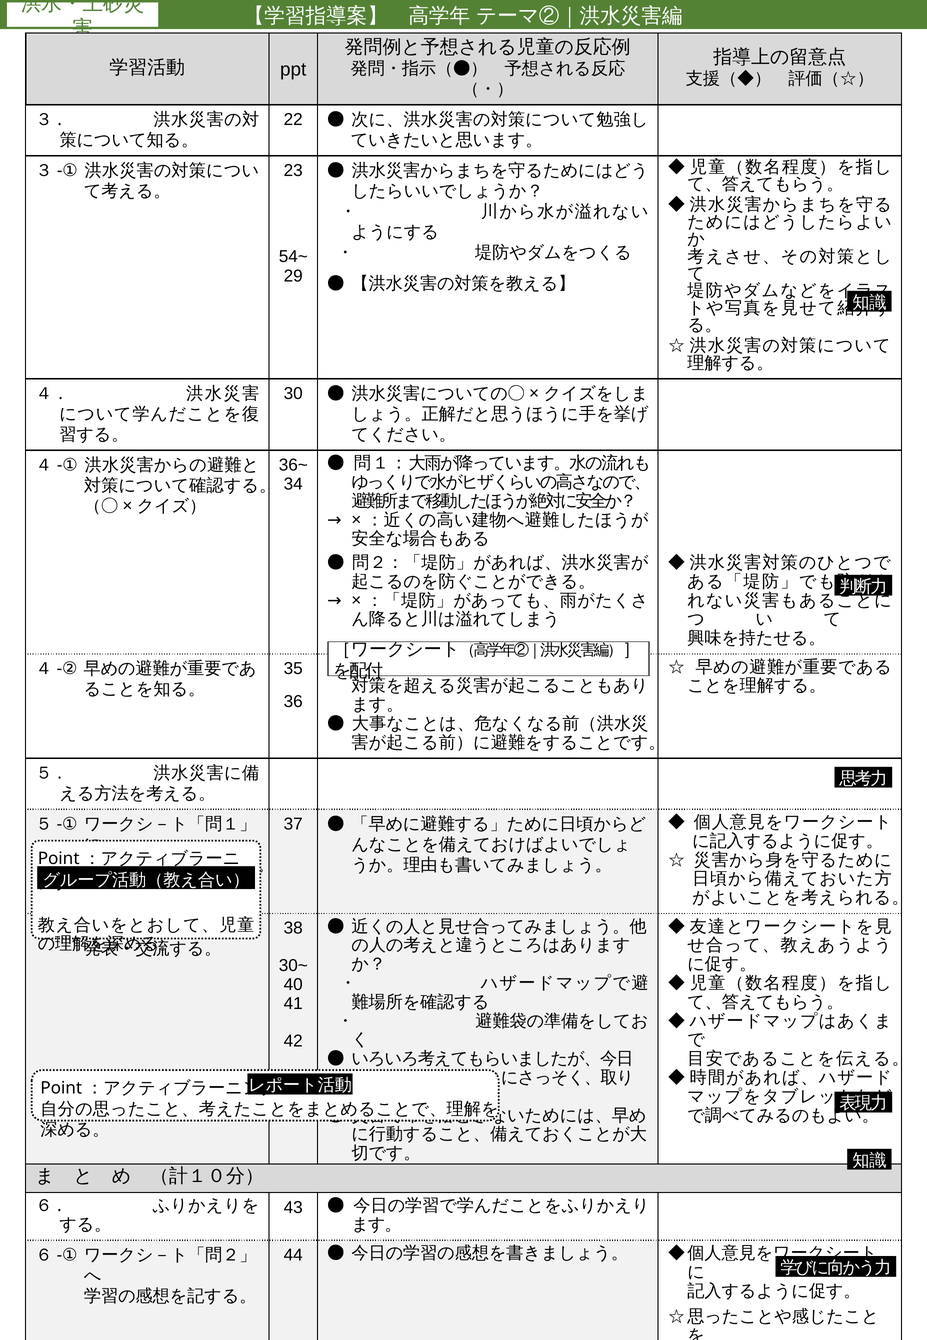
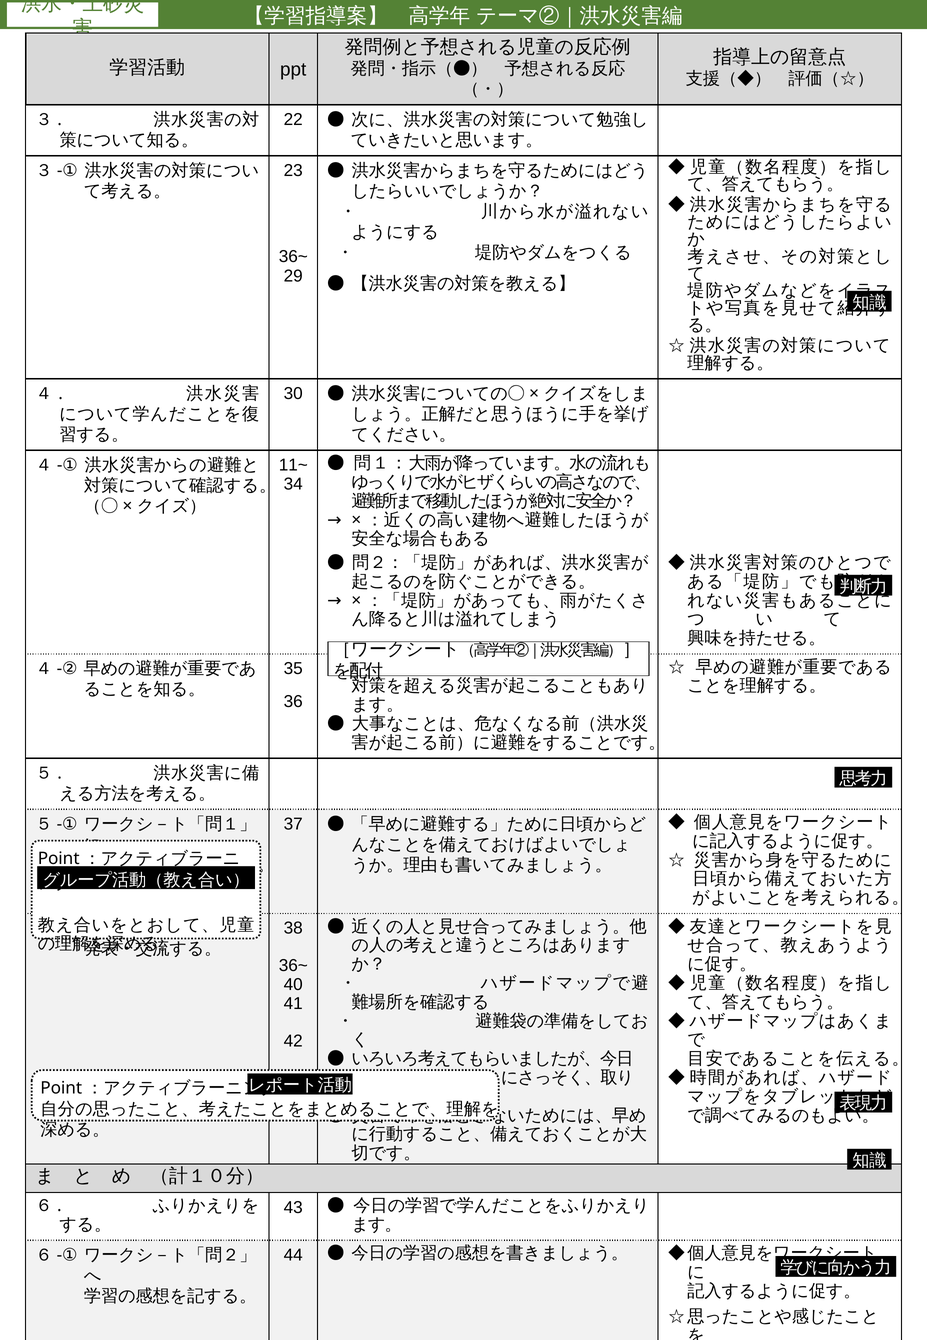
54~: 54~ -> 36~ (293, 257)
36~: 36~ -> 11~ (293, 465)
30~: 30~ -> 36~ (293, 965)
